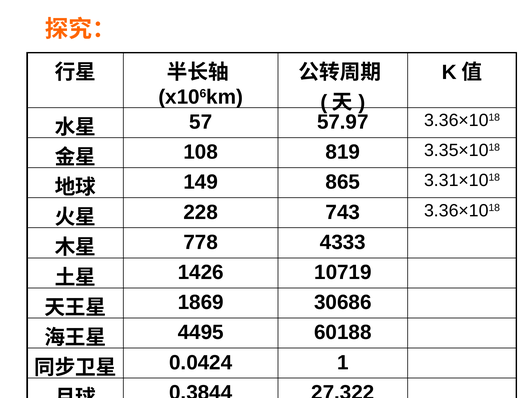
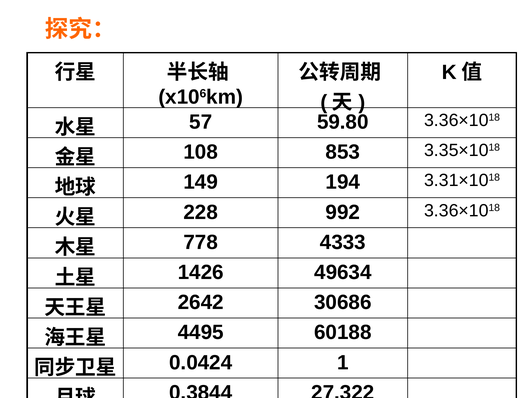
57.97: 57.97 -> 59.80 (343, 122)
819: 819 -> 853 (343, 152)
865: 865 -> 194 (343, 182)
743: 743 -> 992 (343, 212)
10719: 10719 -> 49634 (343, 273)
1869: 1869 -> 2642 (201, 303)
